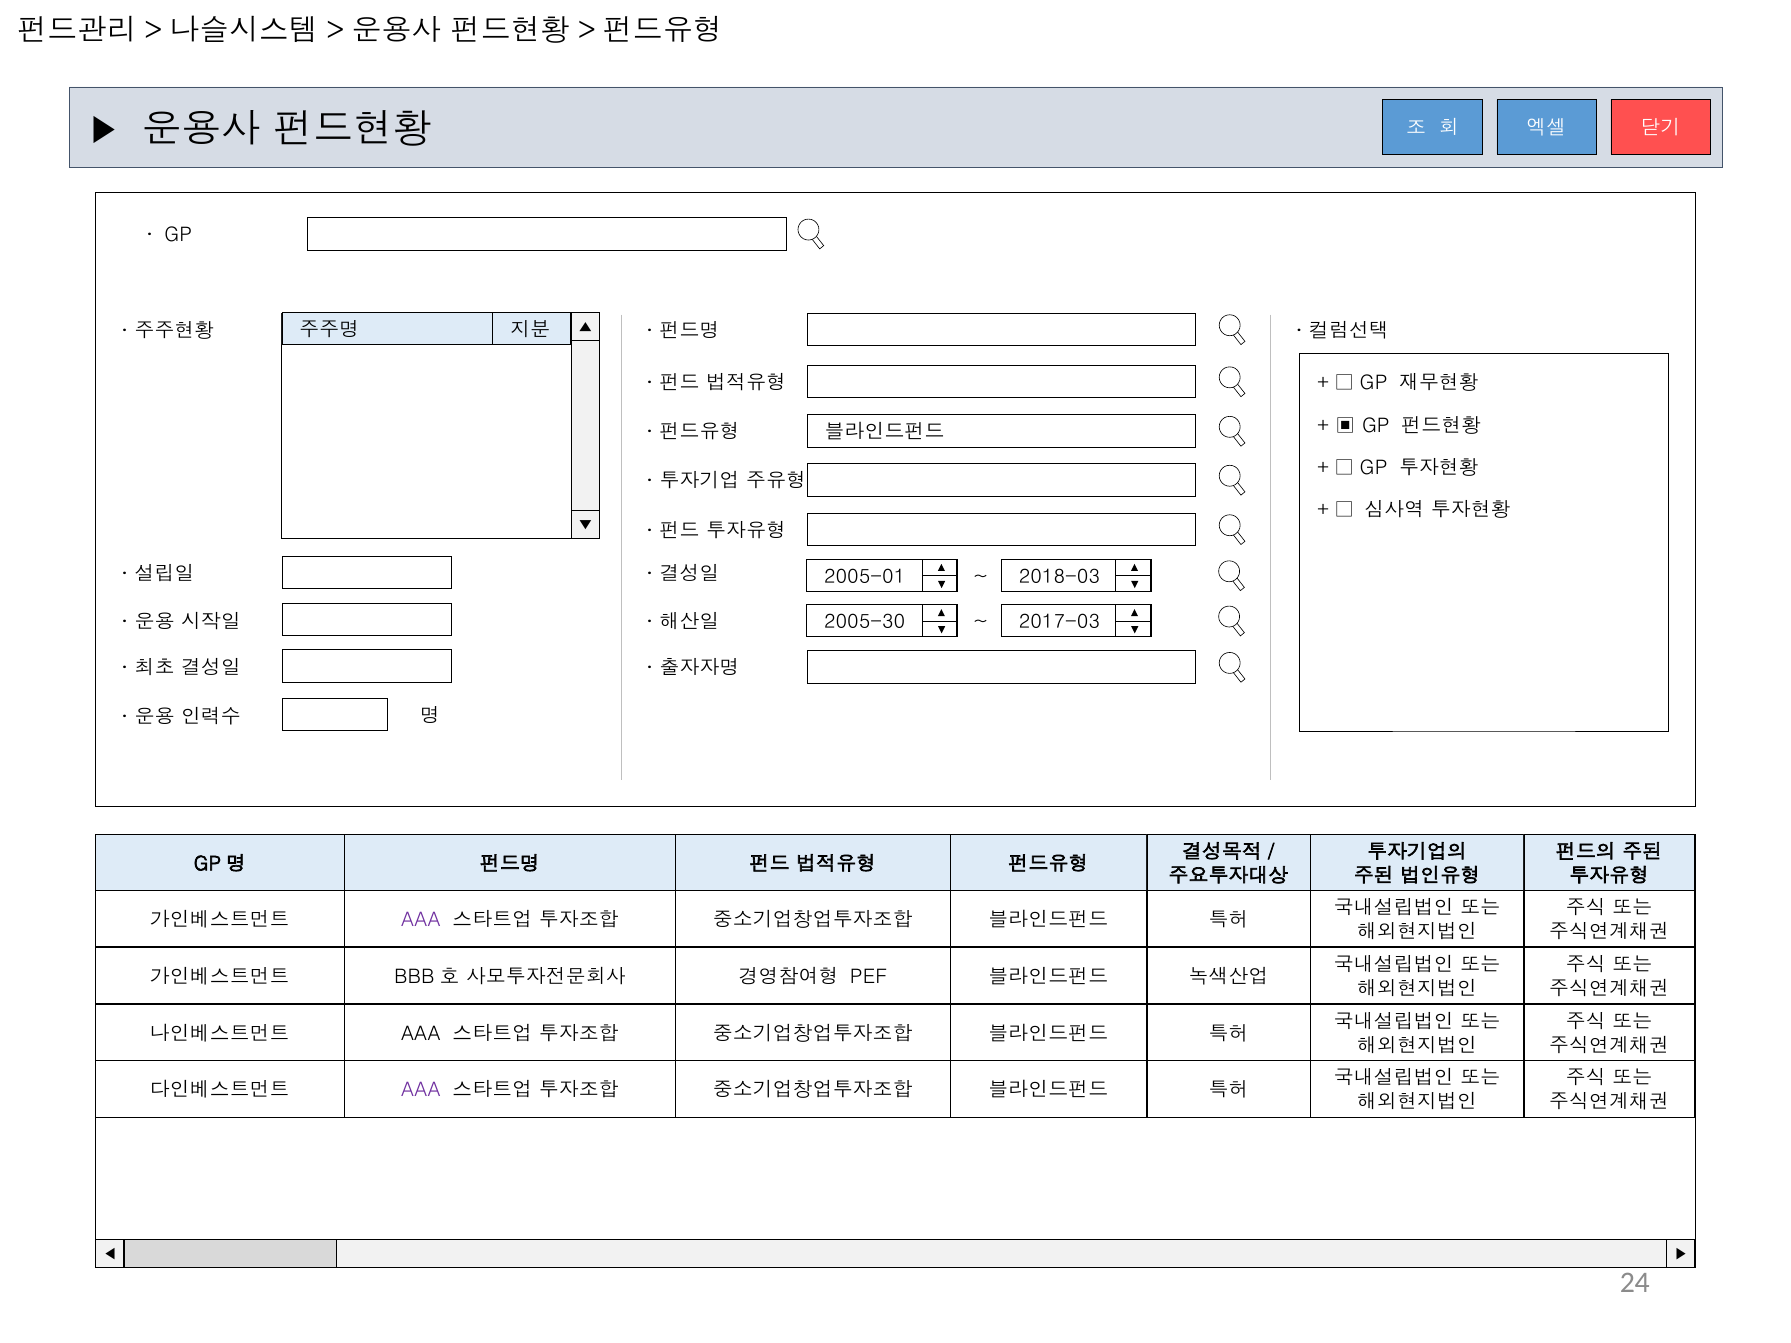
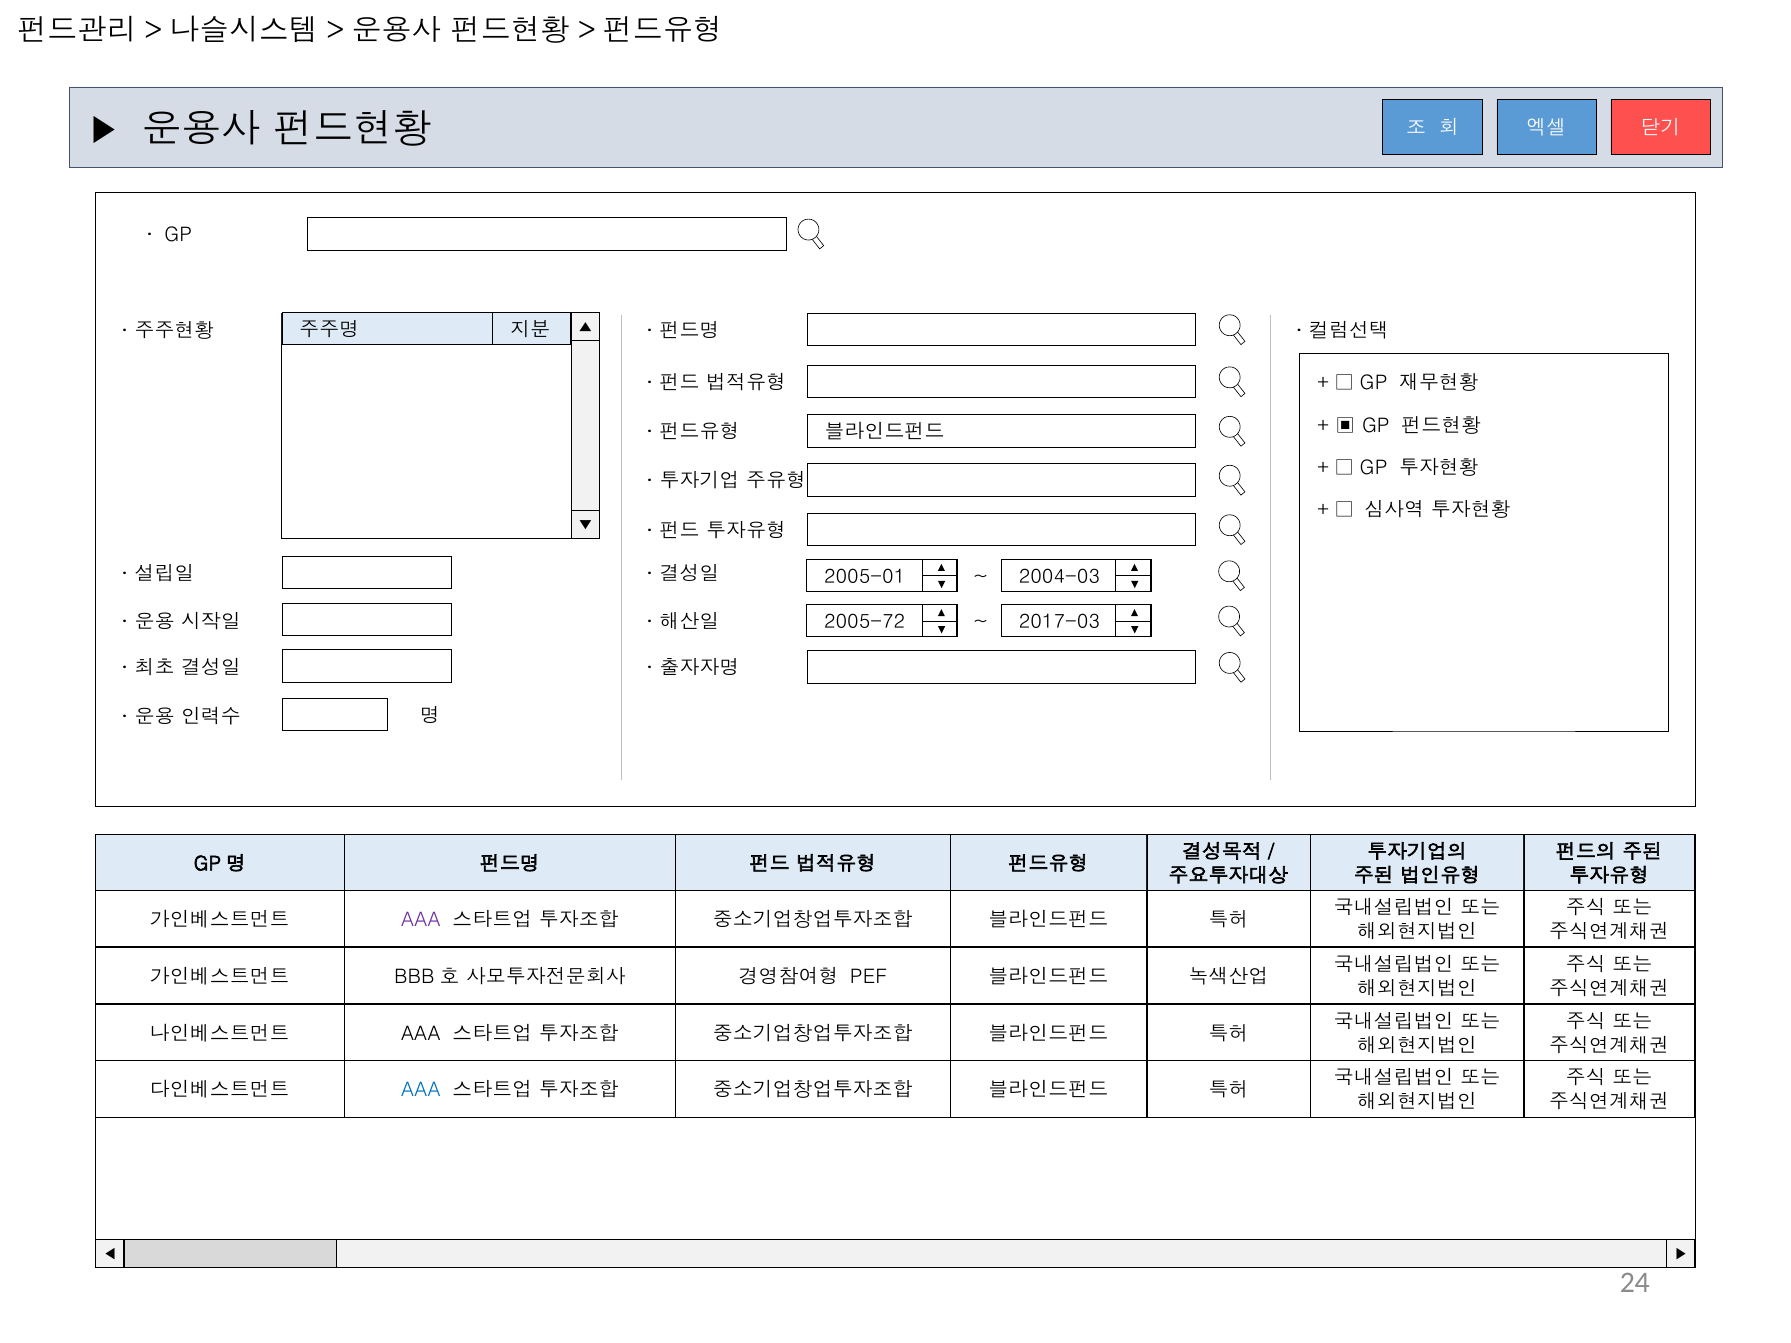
2018-03: 2018-03 -> 2004-03 (1059, 577)
2005-30: 2005-30 -> 2005-72 (865, 622)
AAA colour: purple -> blue (421, 1091)
